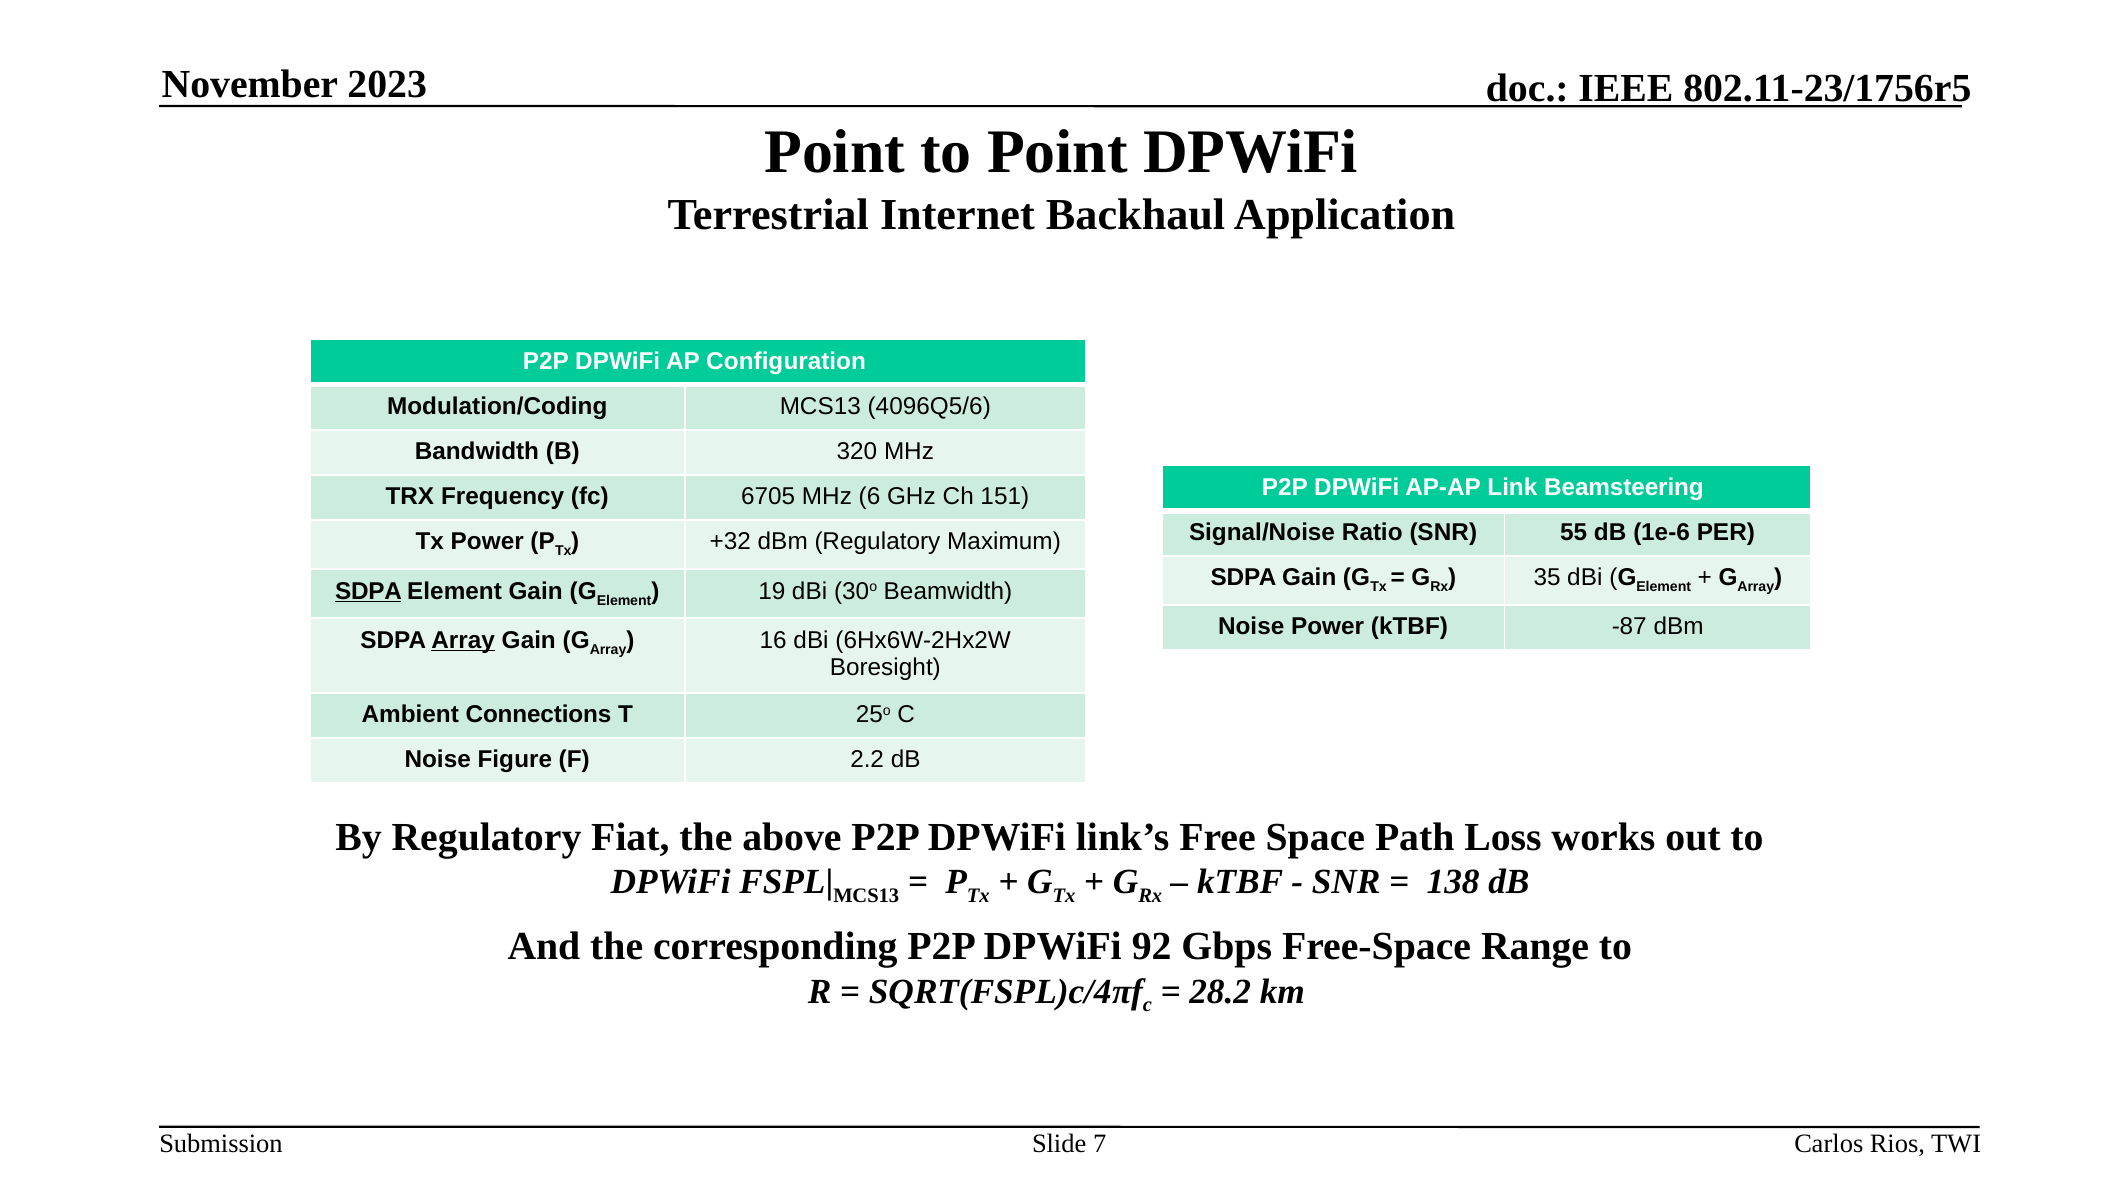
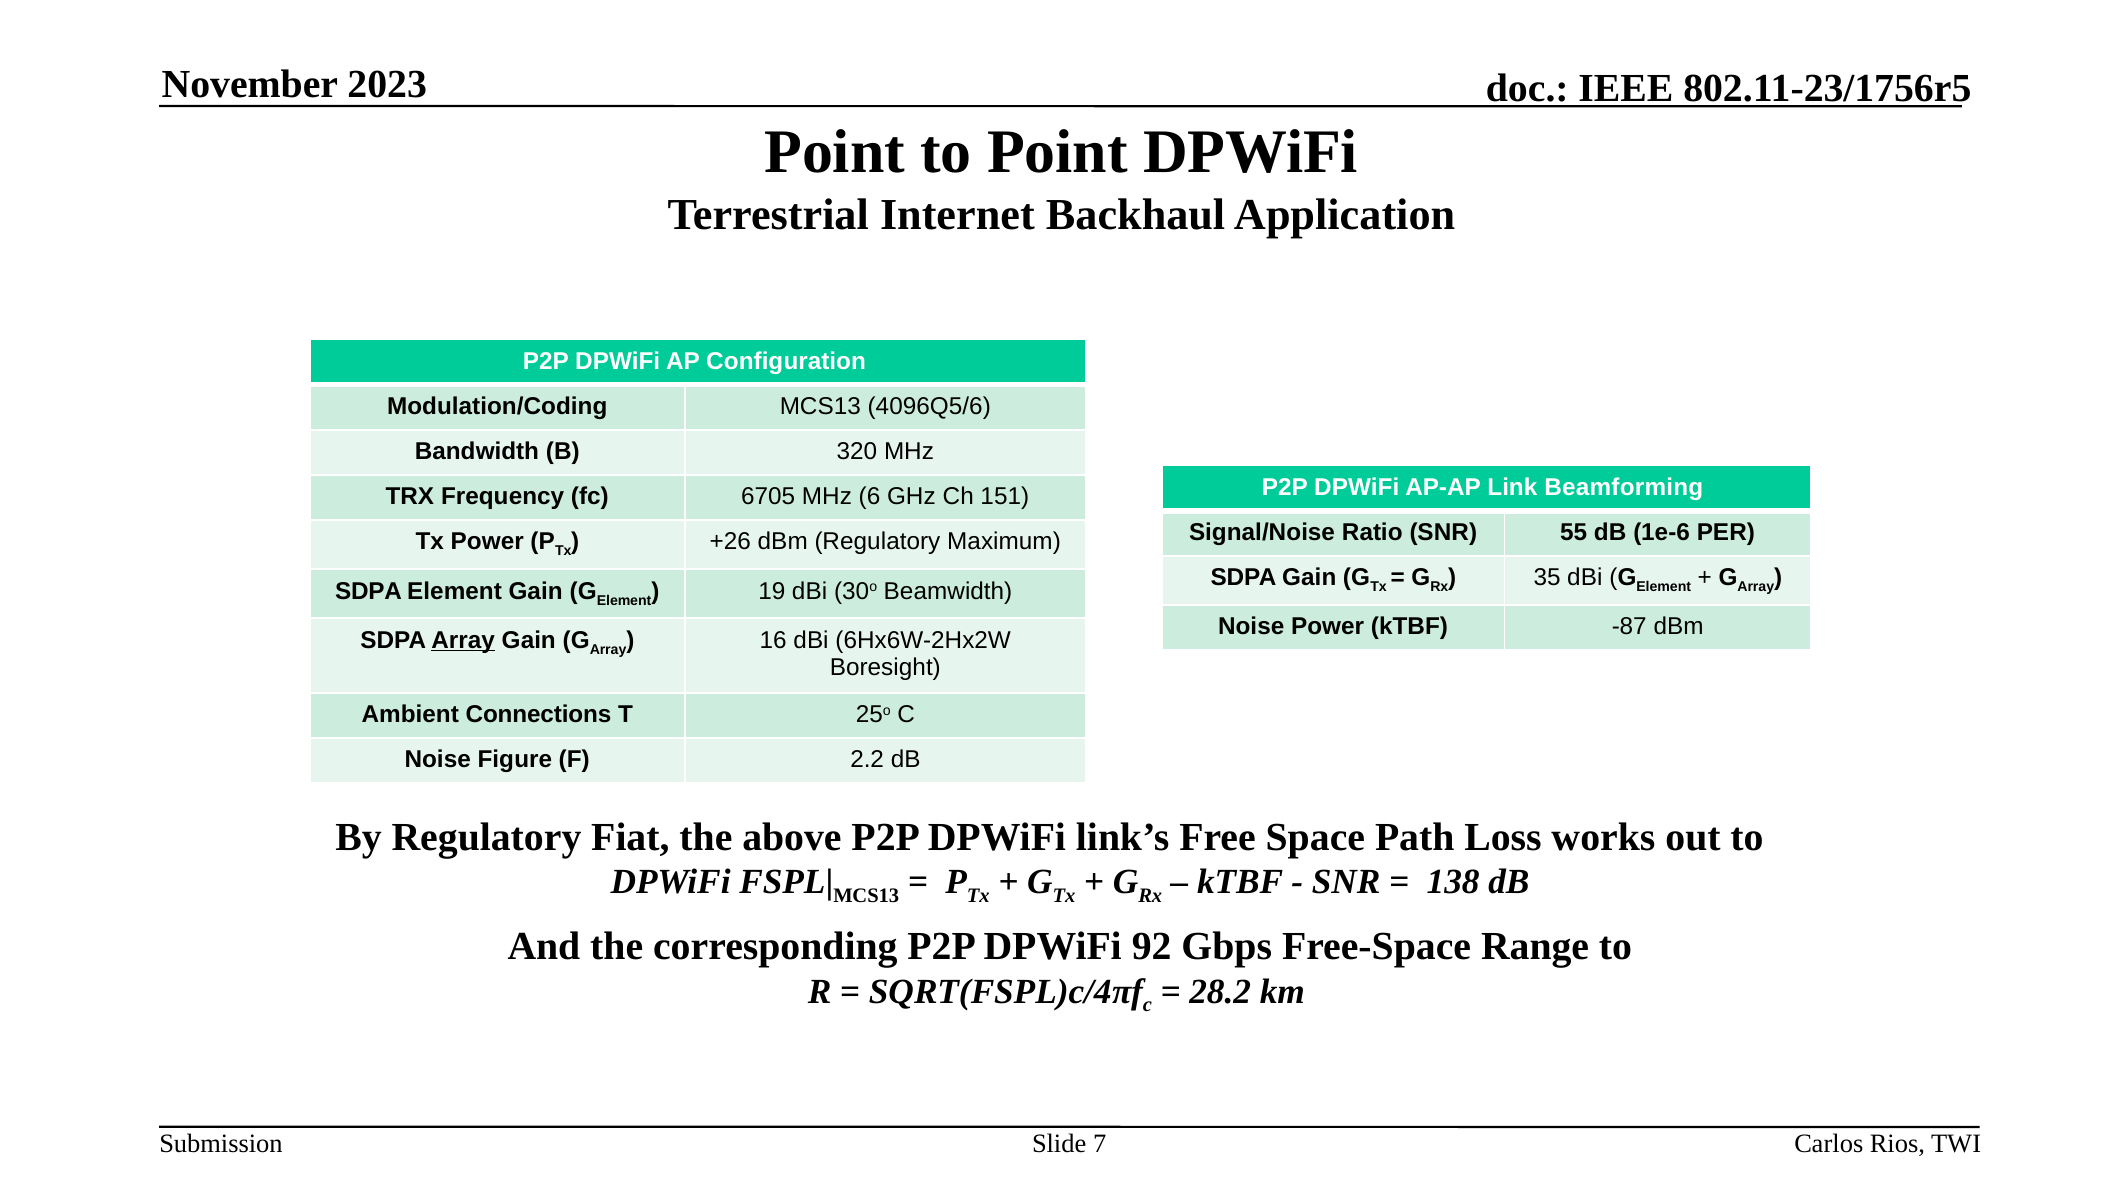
Beamsteering: Beamsteering -> Beamforming (1624, 487)
+32: +32 -> +26 (730, 542)
SDPA underline: present -> none (368, 591)
